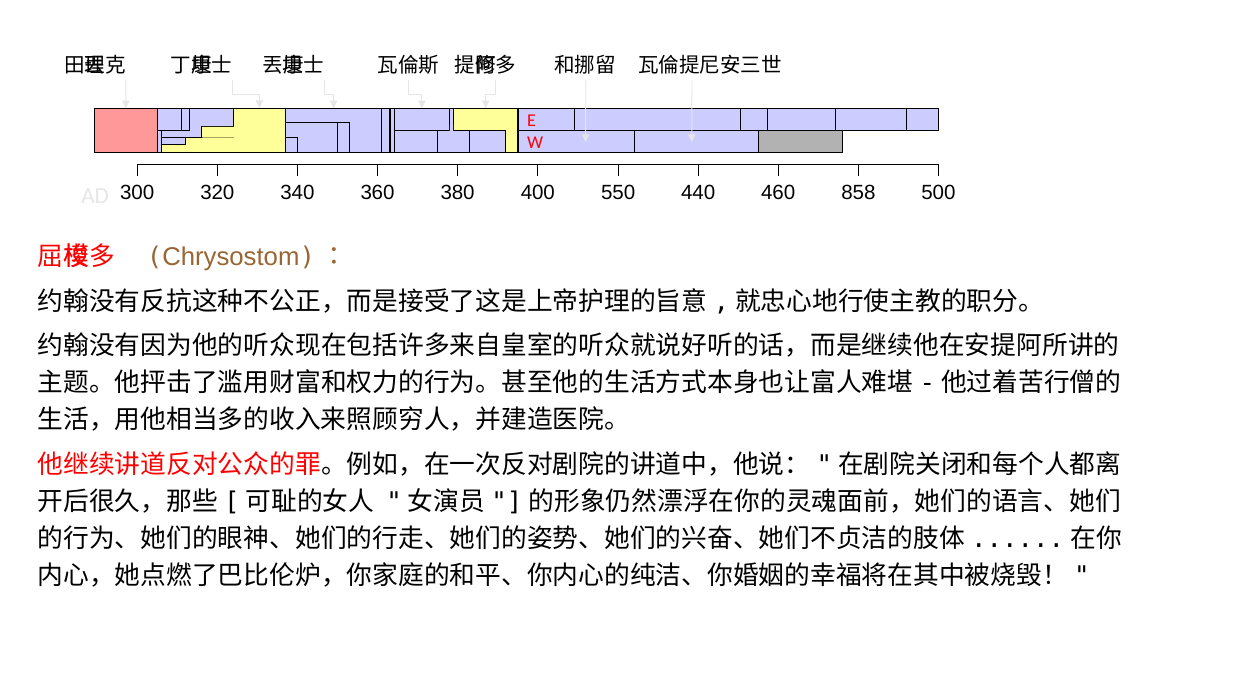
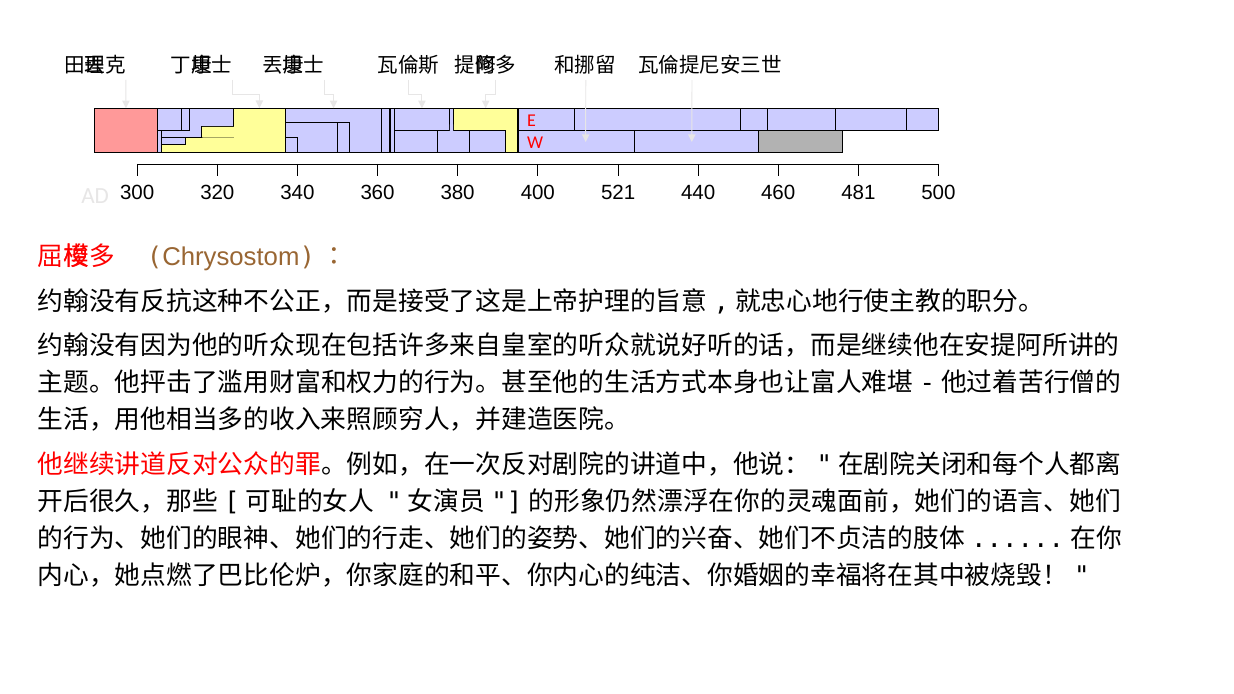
550: 550 -> 521 (618, 193)
858: 858 -> 481 (858, 193)
